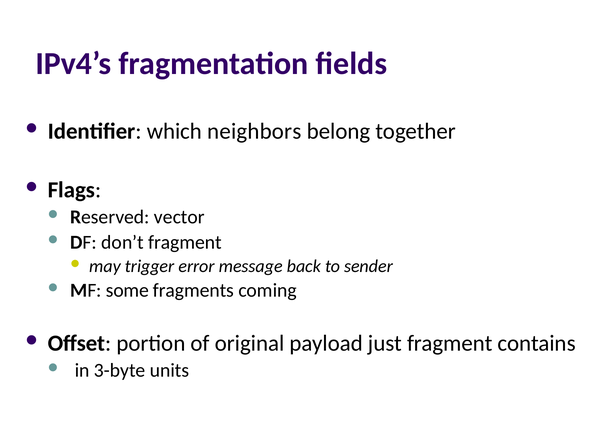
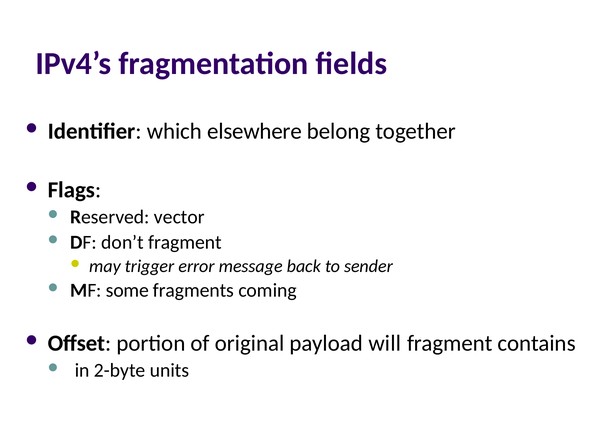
neighbors: neighbors -> elsewhere (255, 131)
just: just -> will (385, 343)
3-byte: 3-byte -> 2-byte (120, 370)
